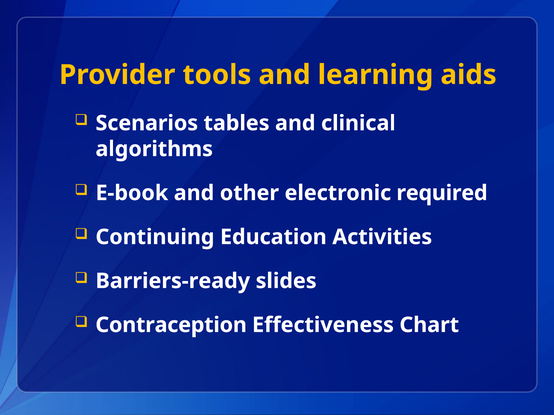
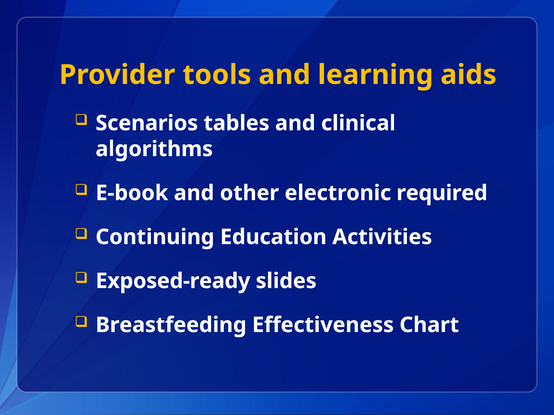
Barriers-ready: Barriers-ready -> Exposed-ready (173, 281)
Contraception: Contraception -> Breastfeeding (171, 325)
